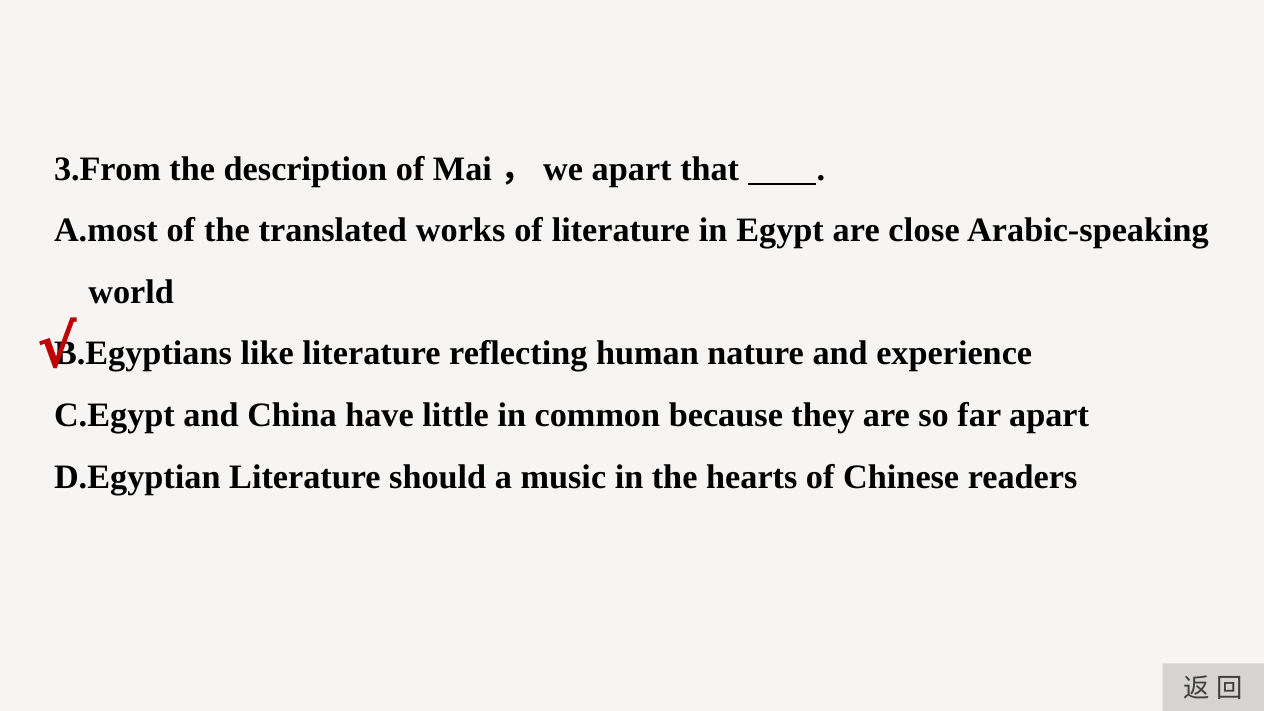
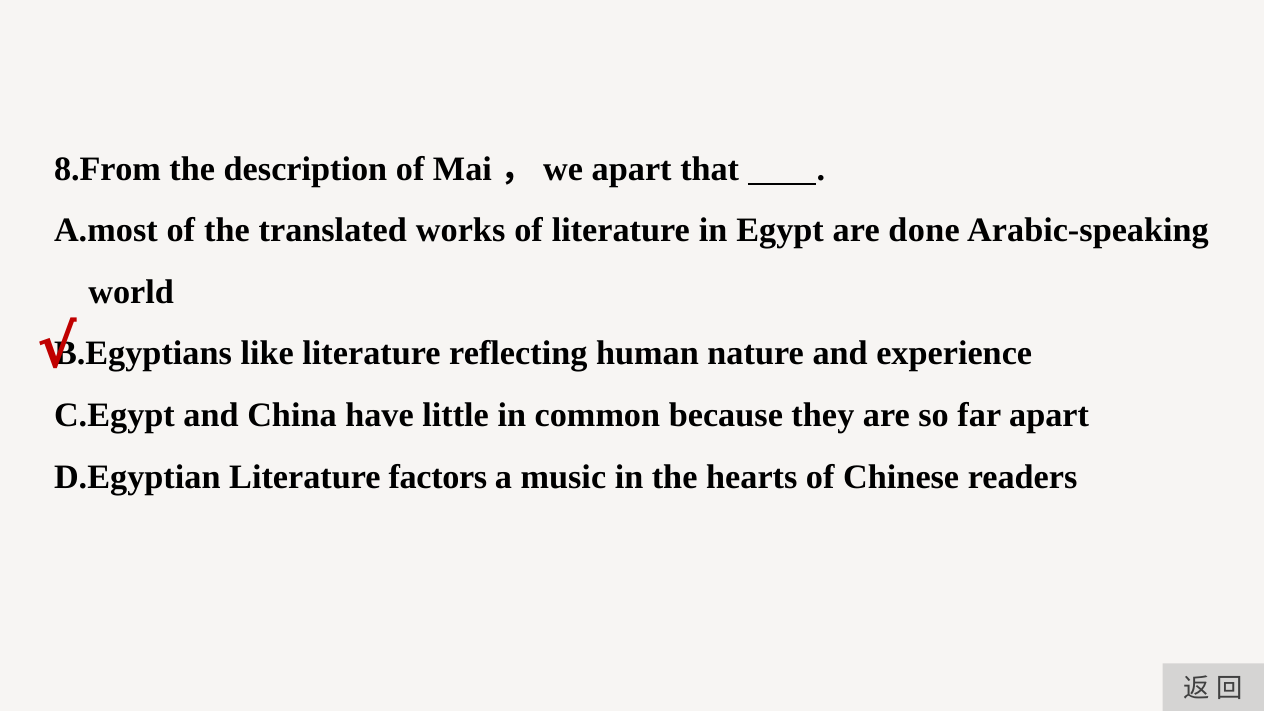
3.From: 3.From -> 8.From (108, 169)
close: close -> done (924, 231)
should: should -> factors (438, 477)
